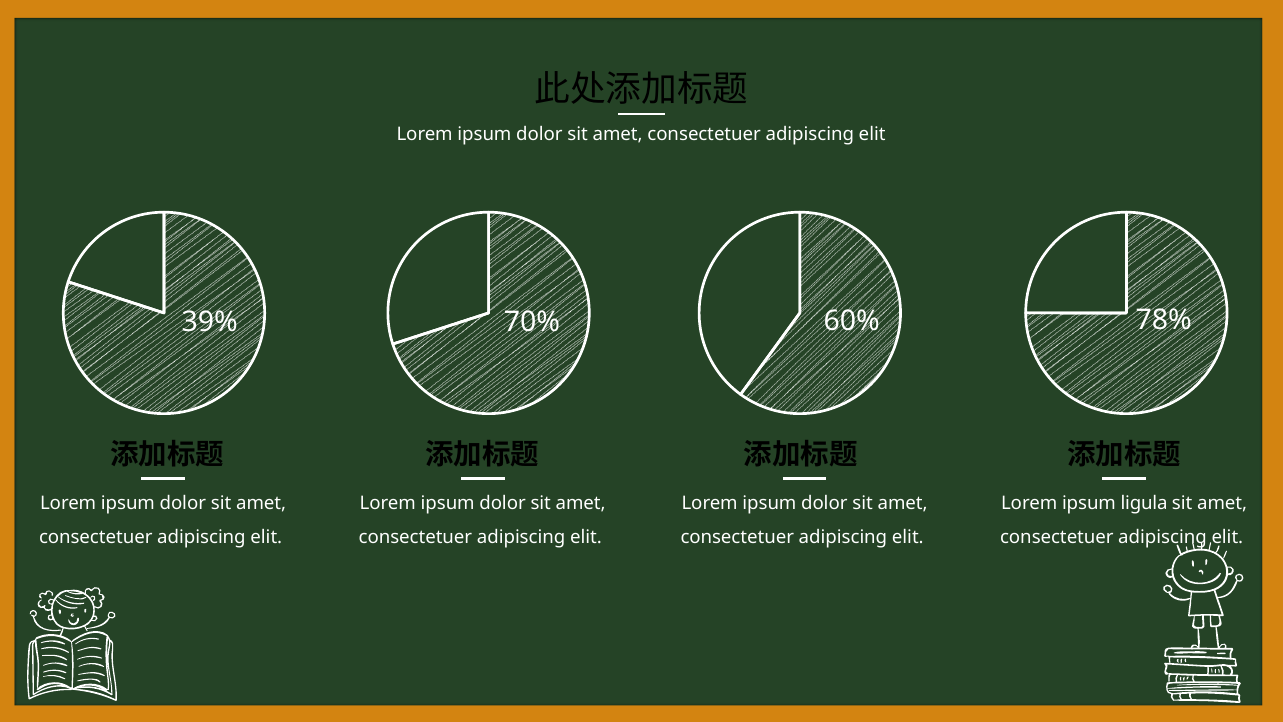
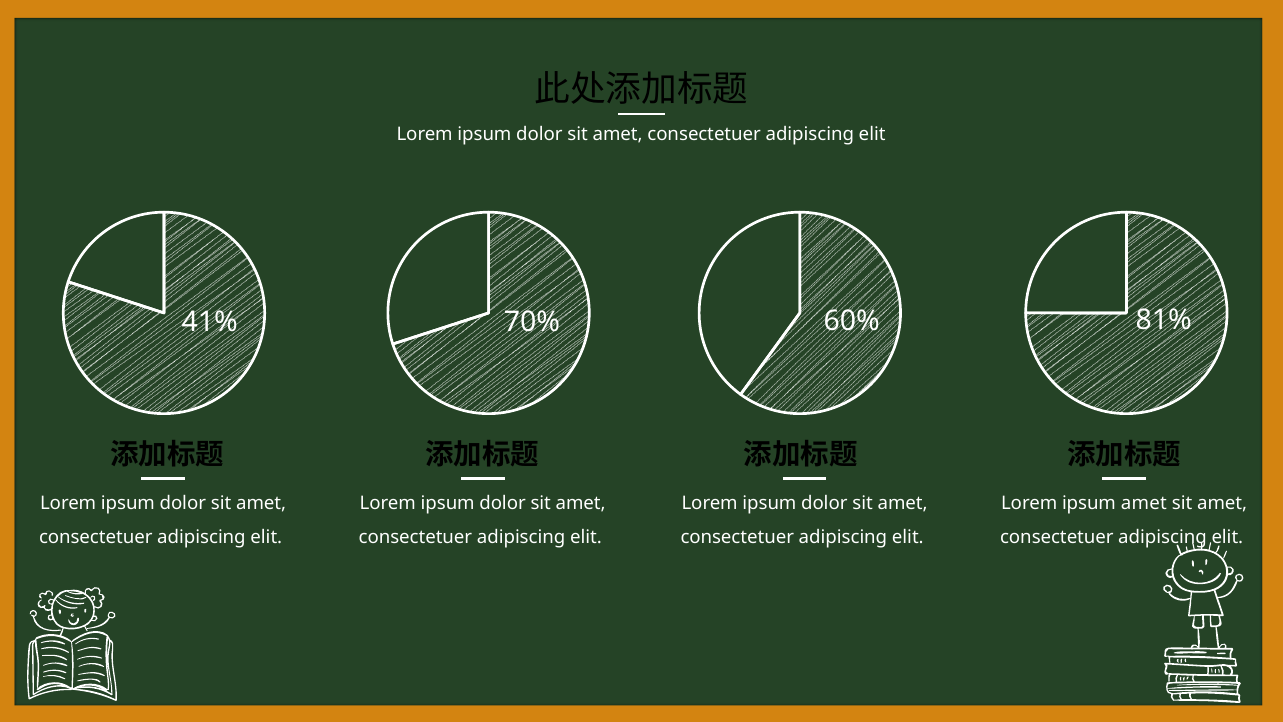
39%: 39% -> 41% (210, 322)
78%: 78% -> 81% (1164, 320)
ipsum ligula: ligula -> amet (1144, 503)
